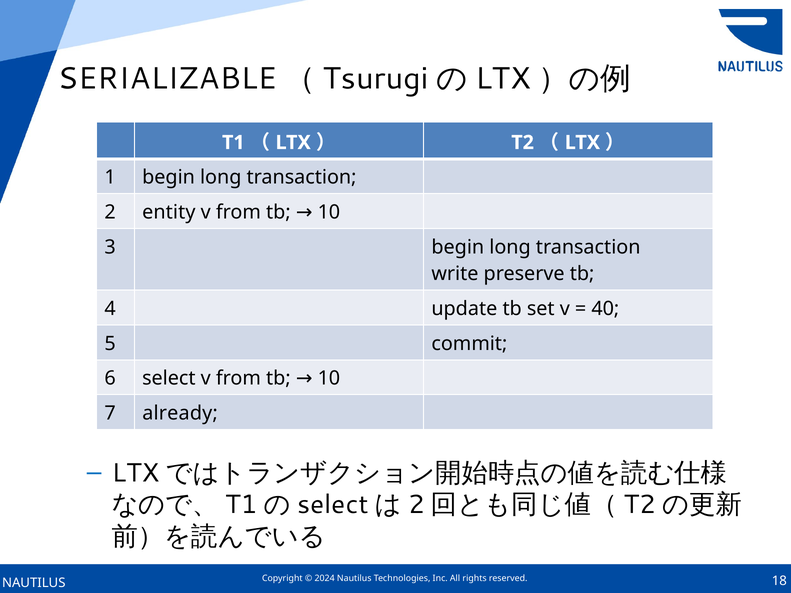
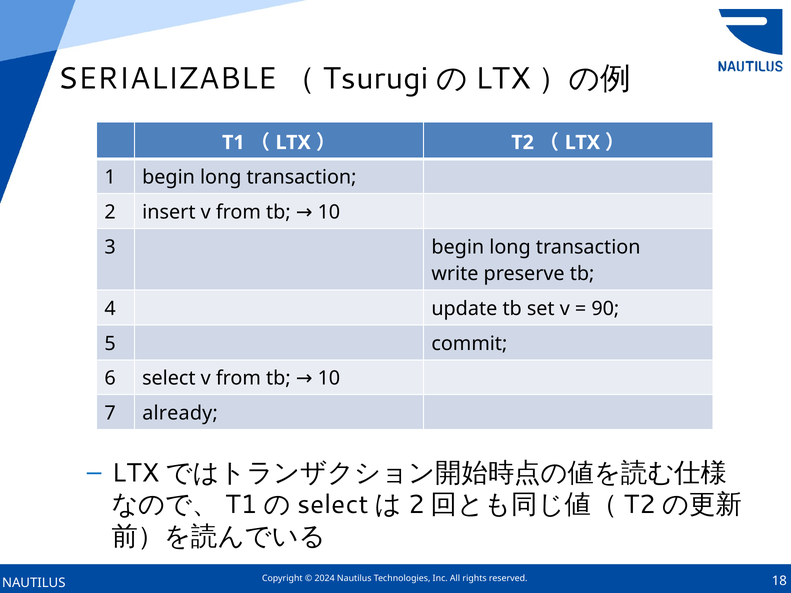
entity: entity -> insert (169, 212)
40: 40 -> 90 (605, 309)
